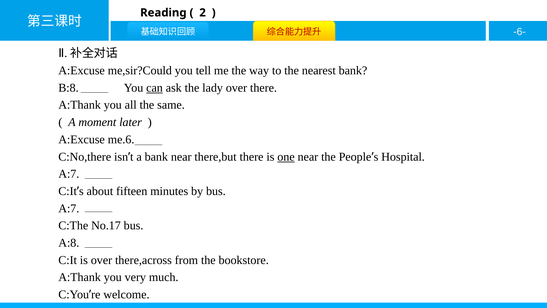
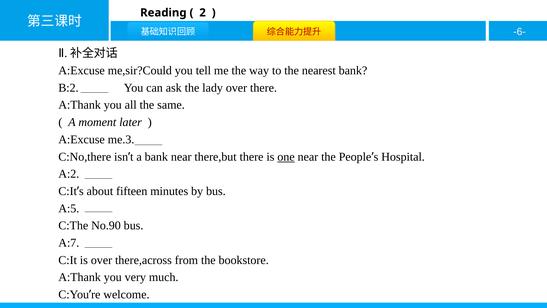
B:8: B:8 -> B:2 (68, 88)
can underline: present -> none (155, 88)
me.6: me.6 -> me.3 (121, 139)
A:7: A:7 -> A:2 (69, 174)
A:7: A:7 -> A:5 (69, 208)
No.17: No.17 -> No.90 (106, 225)
A:8: A:8 -> A:7 (69, 243)
